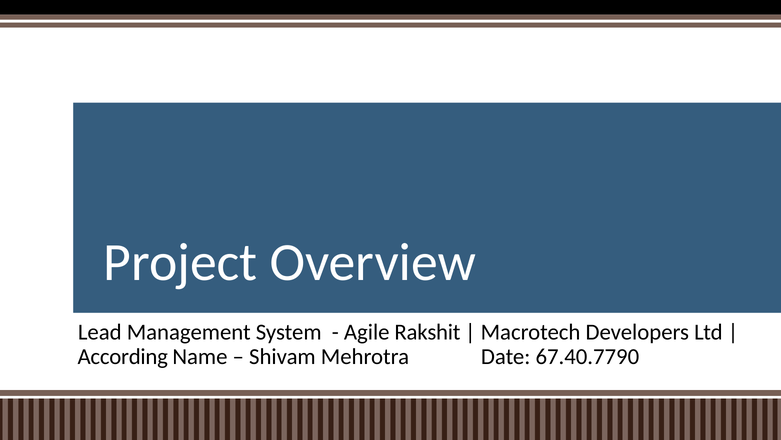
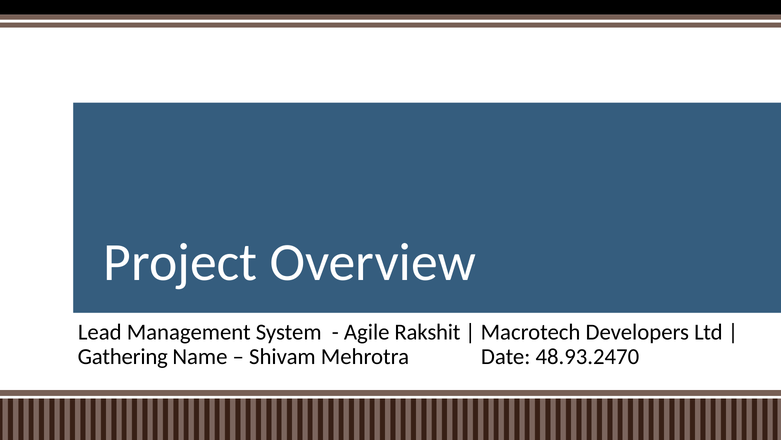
According: According -> Gathering (123, 356)
67.40.7790: 67.40.7790 -> 48.93.2470 (587, 356)
